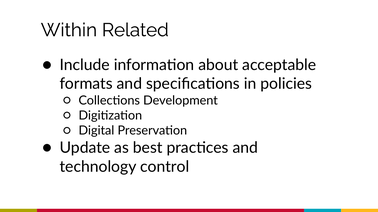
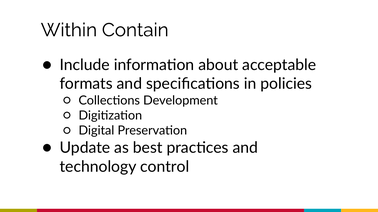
Related: Related -> Contain (135, 30)
